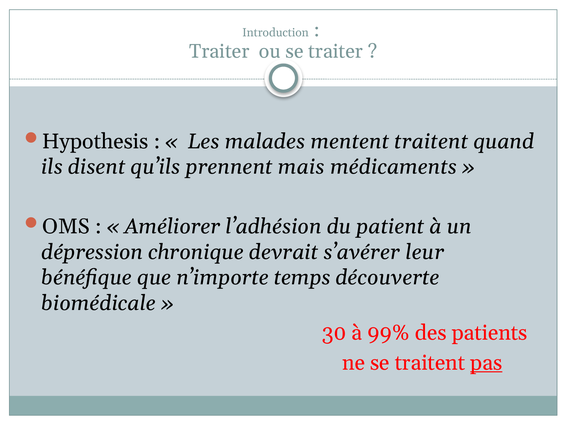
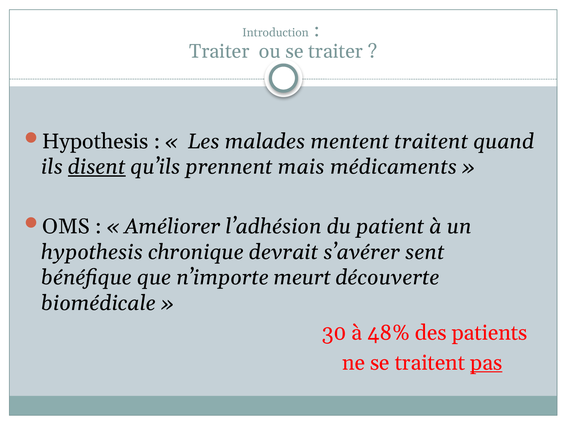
disent underline: none -> present (97, 167)
dépression: dépression -> hypothesis (92, 252)
leur: leur -> sent (425, 252)
temps: temps -> meurt (302, 278)
99%: 99% -> 48% (389, 333)
